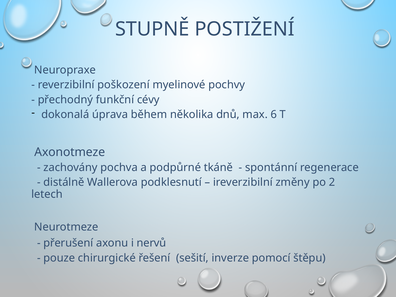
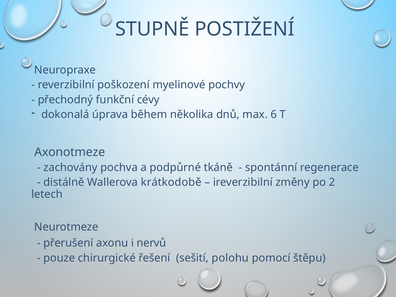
podklesnutí: podklesnutí -> krátkodobě (171, 182)
inverze: inverze -> polohu (230, 258)
